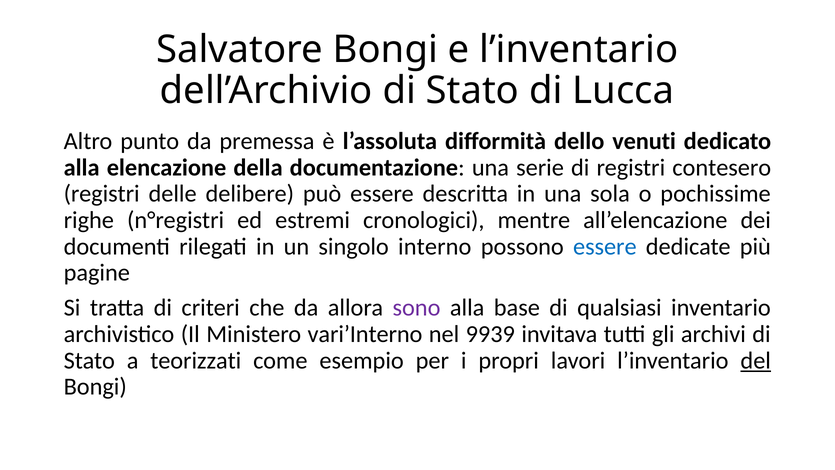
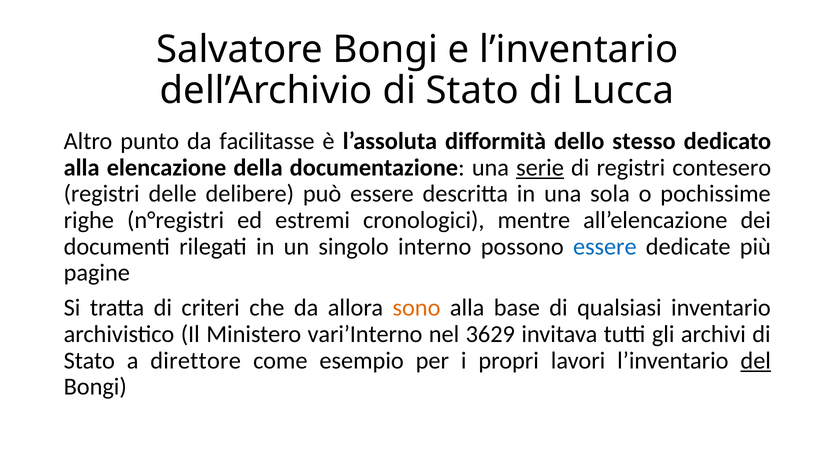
premessa: premessa -> facilitasse (267, 141)
venuti: venuti -> stesso (644, 141)
serie underline: none -> present (540, 167)
sono colour: purple -> orange (416, 308)
9939: 9939 -> 3629 (490, 334)
teorizzati: teorizzati -> direttore (196, 360)
